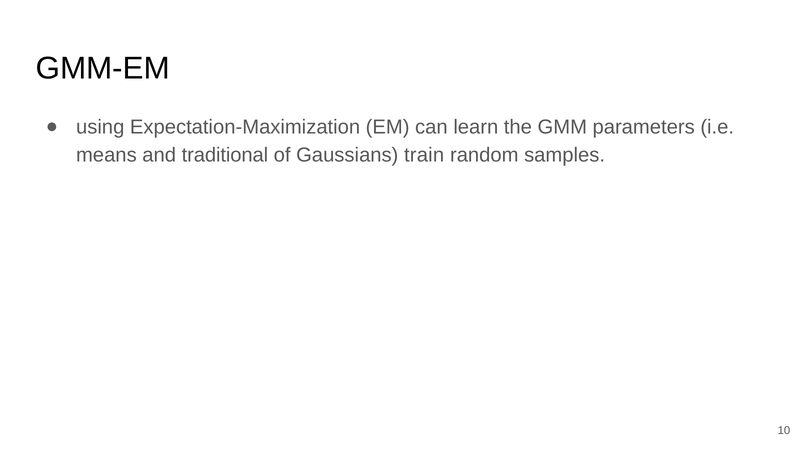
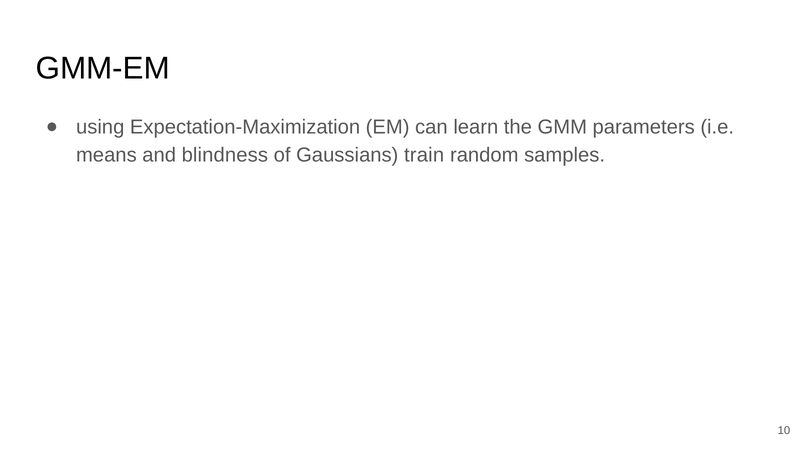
traditional: traditional -> blindness (225, 155)
